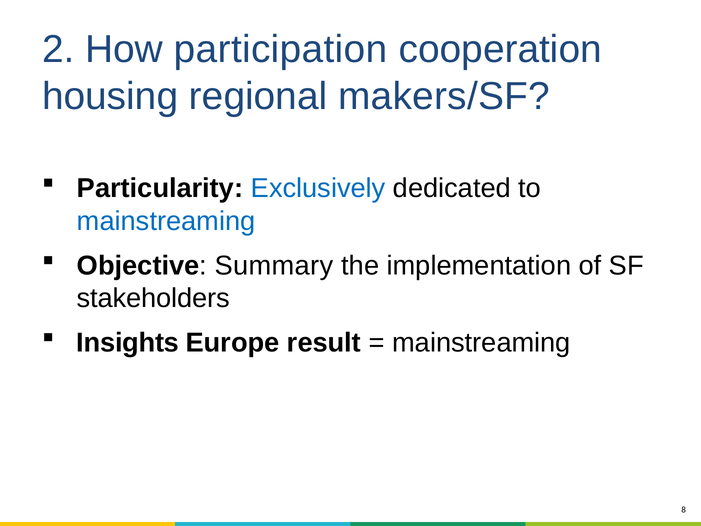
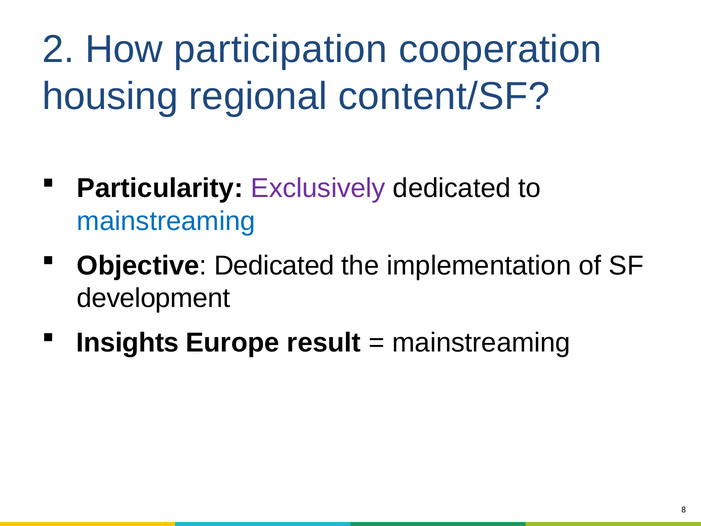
makers/SF: makers/SF -> content/SF (444, 96)
Exclusively colour: blue -> purple (318, 188)
Objective Summary: Summary -> Dedicated (274, 265)
stakeholders: stakeholders -> development (153, 298)
